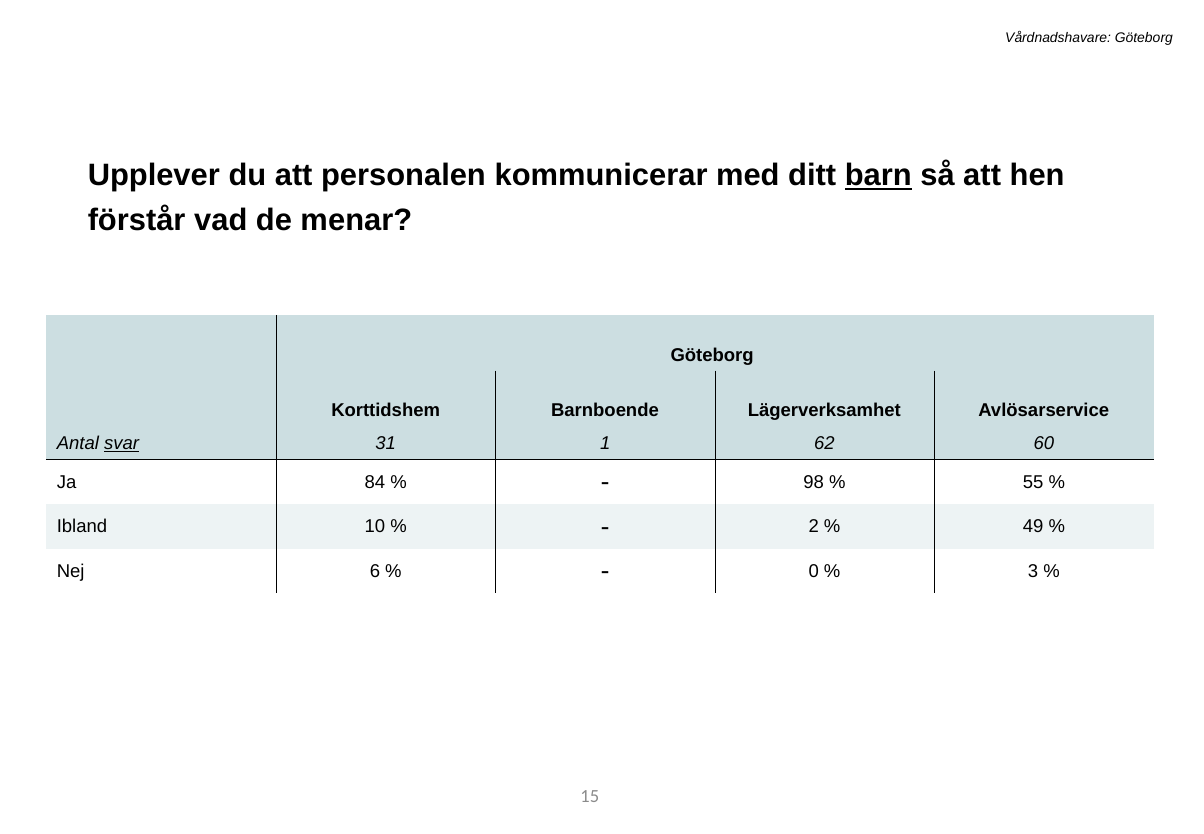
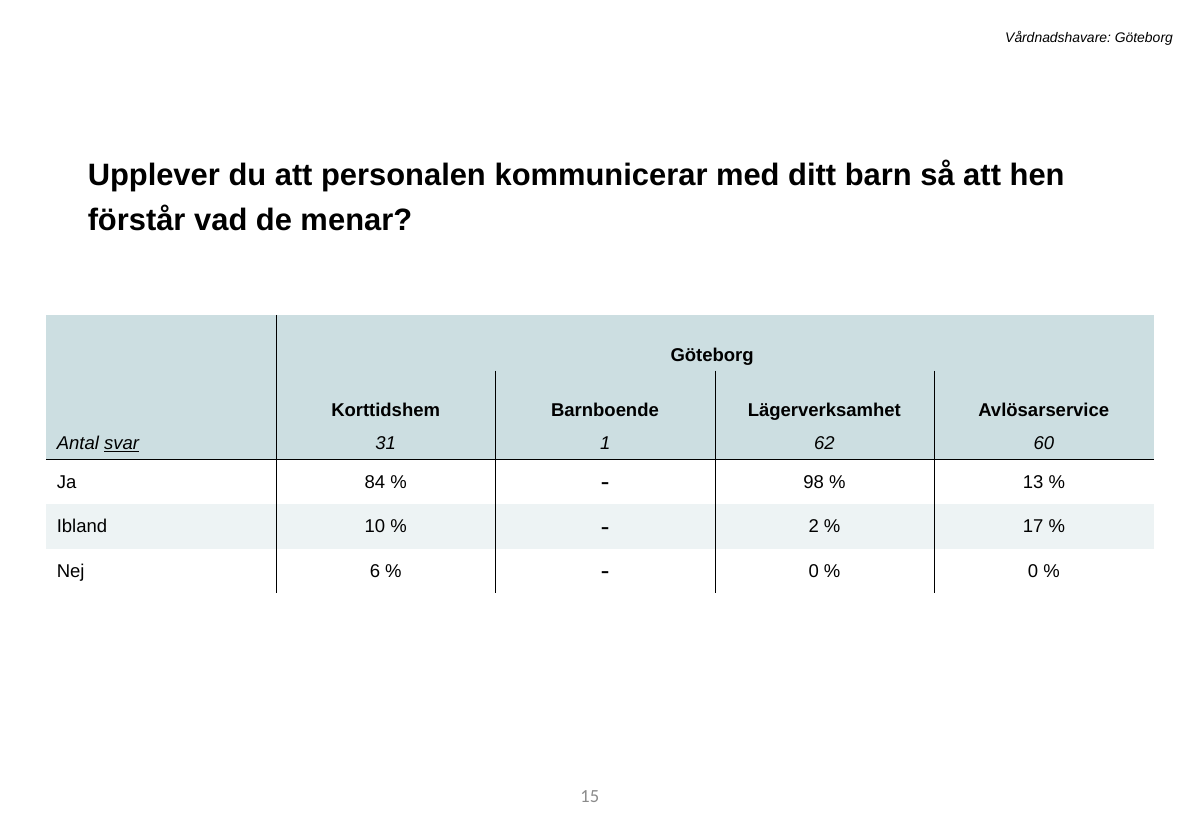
barn underline: present -> none (878, 175)
55: 55 -> 13 (1033, 482)
49: 49 -> 17 (1033, 526)
3: 3 -> 0 (1033, 571)
